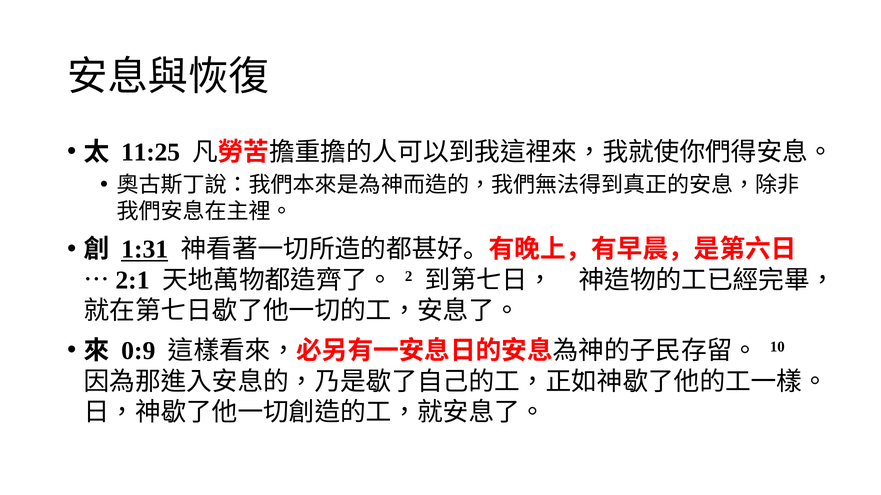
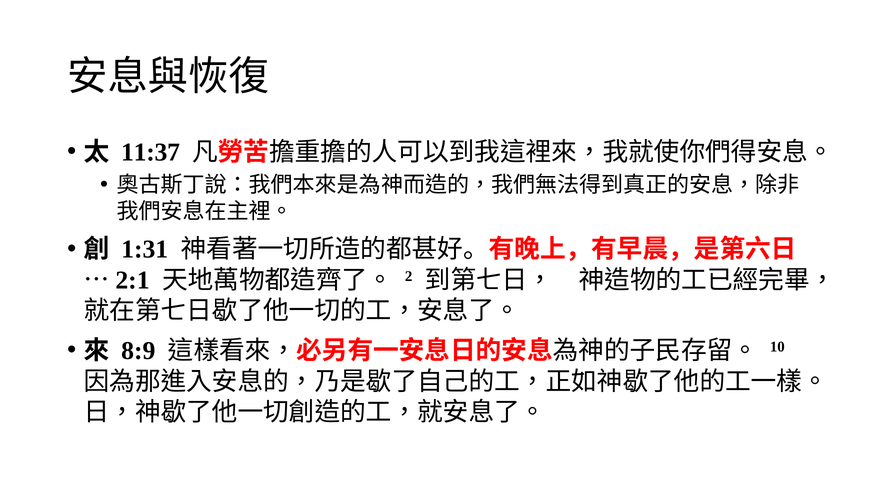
11:25: 11:25 -> 11:37 (151, 152)
1:31 underline: present -> none (145, 250)
0:9: 0:9 -> 8:9 (138, 351)
